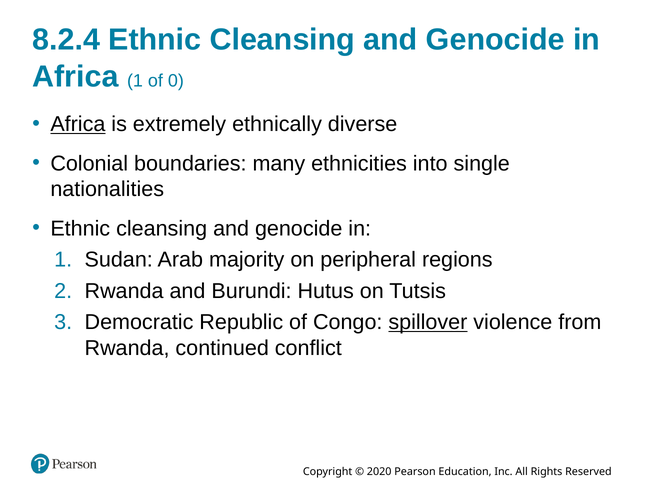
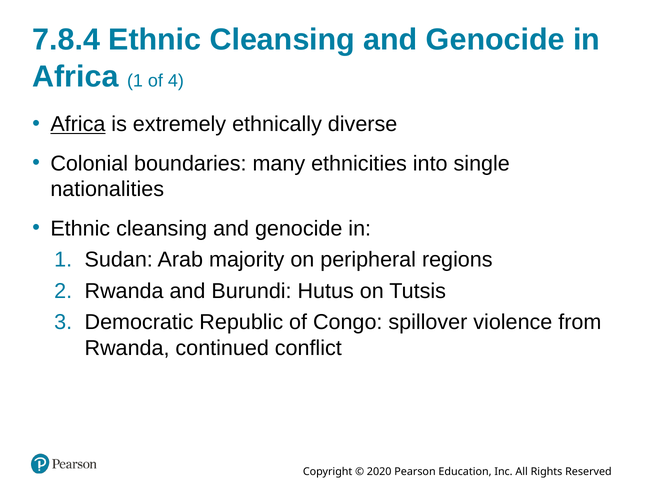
8.2.4: 8.2.4 -> 7.8.4 (66, 40)
0: 0 -> 4 (176, 81)
spillover underline: present -> none (428, 323)
